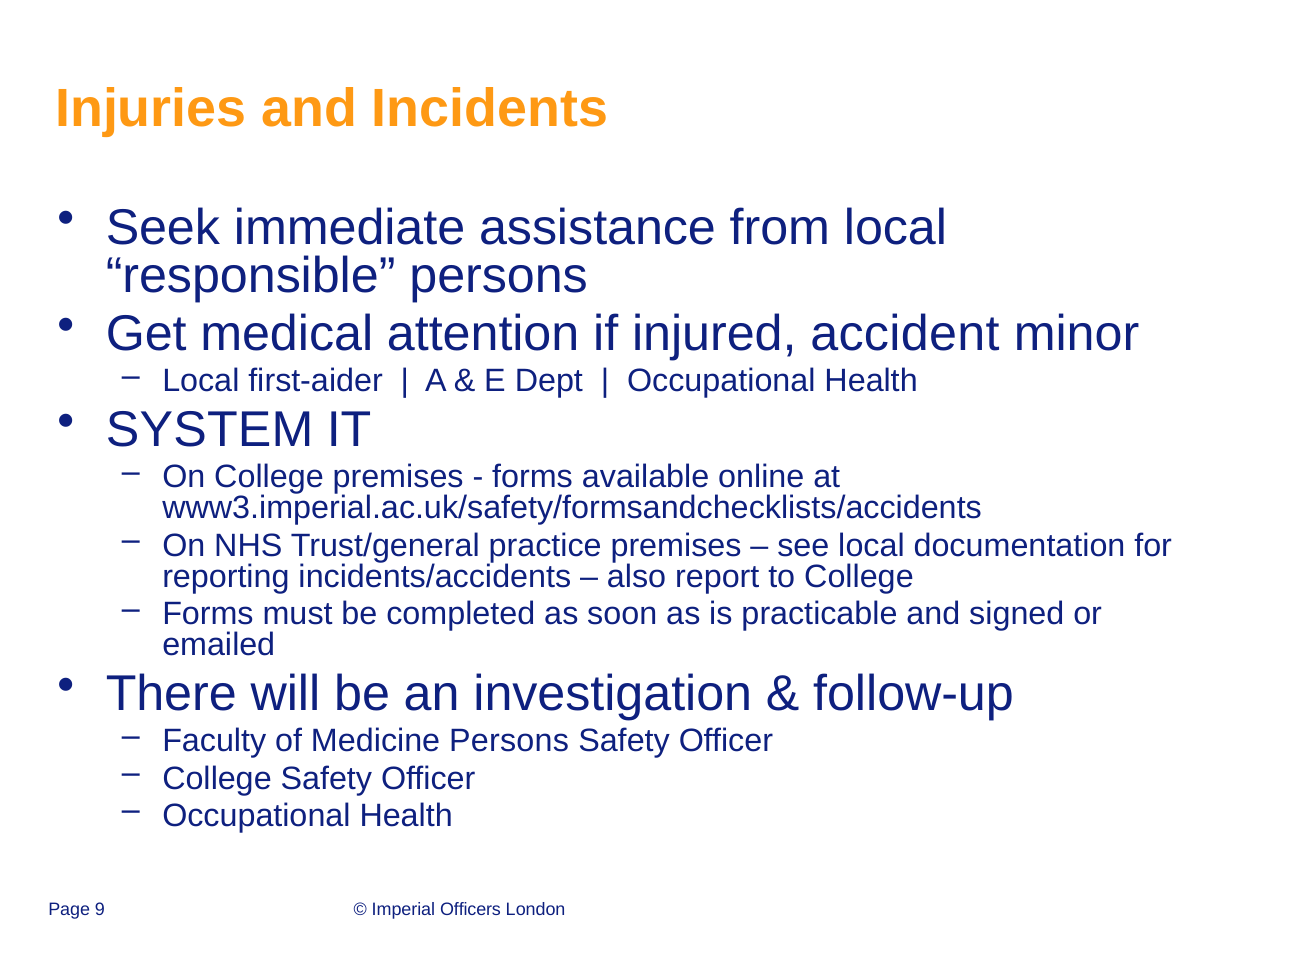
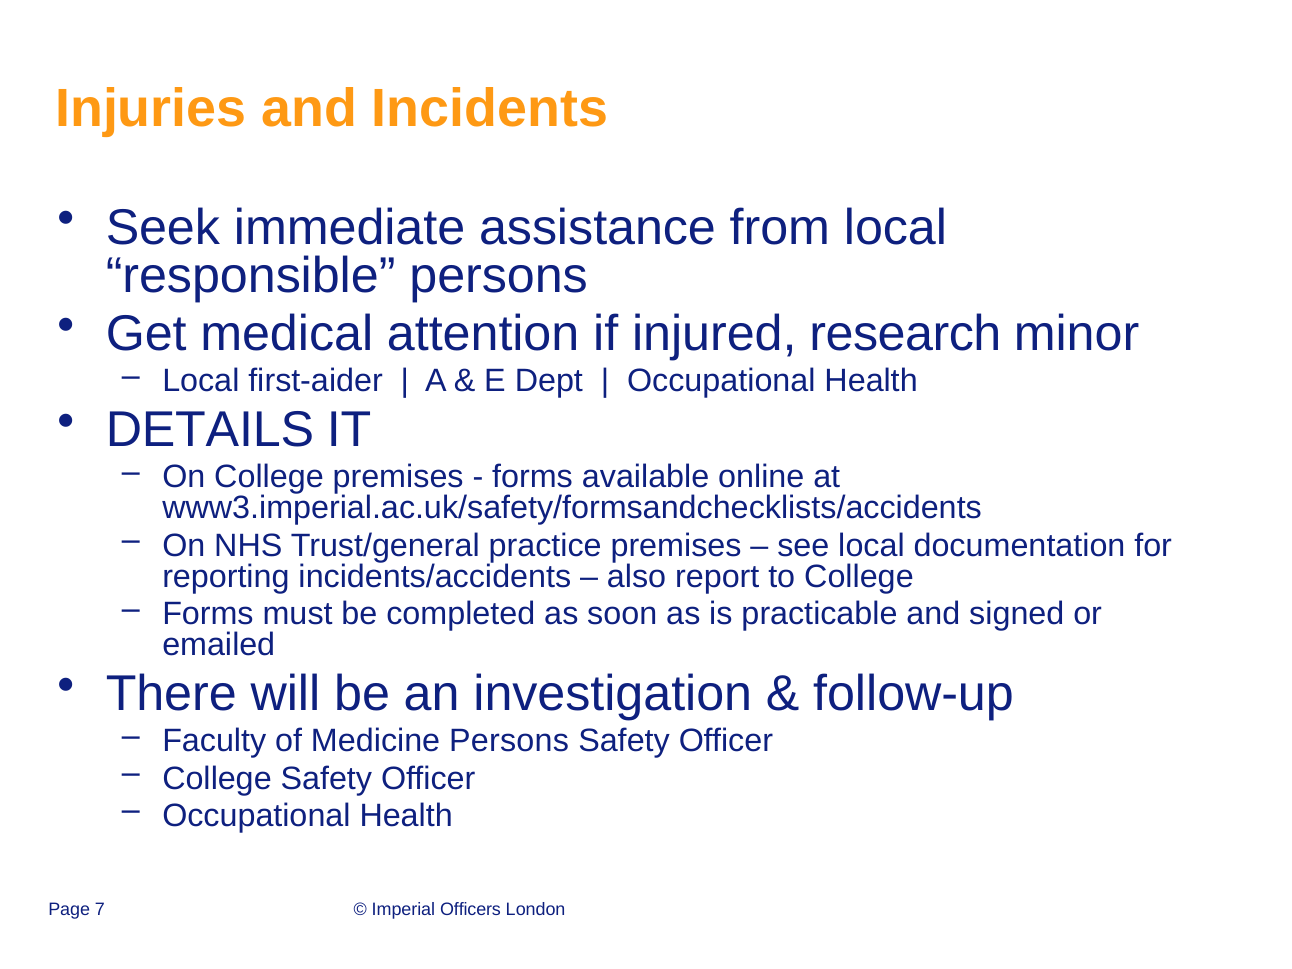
accident: accident -> research (905, 334)
SYSTEM: SYSTEM -> DETAILS (210, 430)
9: 9 -> 7 (100, 910)
